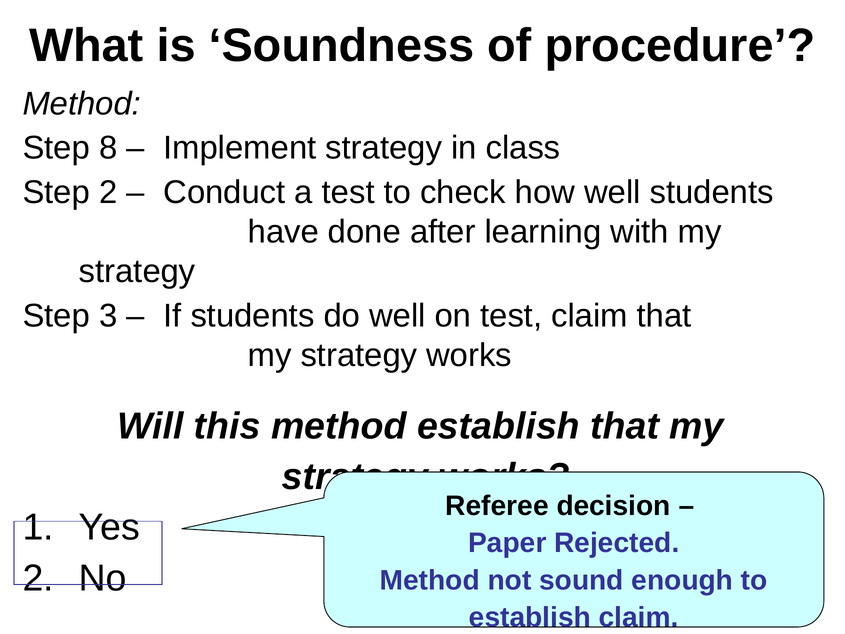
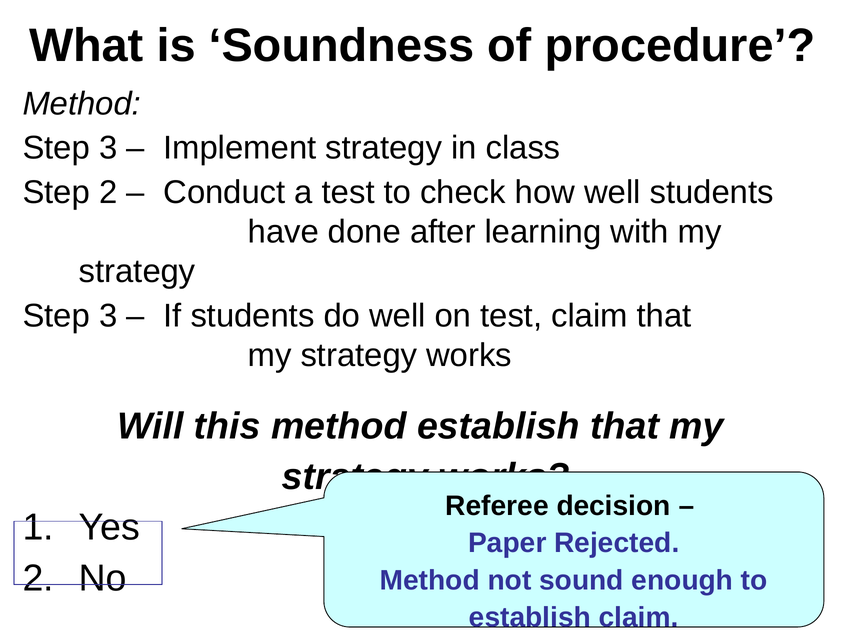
8: 8 -> 3 (108, 148)
